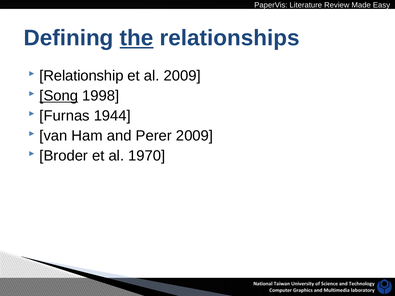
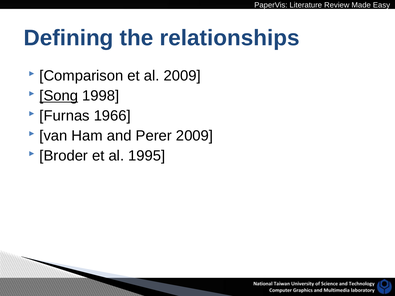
the underline: present -> none (137, 38)
Relationship: Relationship -> Comparison (81, 76)
1944: 1944 -> 1966 (112, 116)
1970: 1970 -> 1995 (147, 156)
